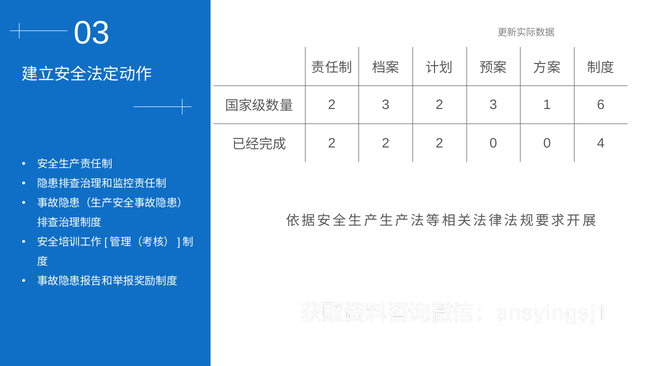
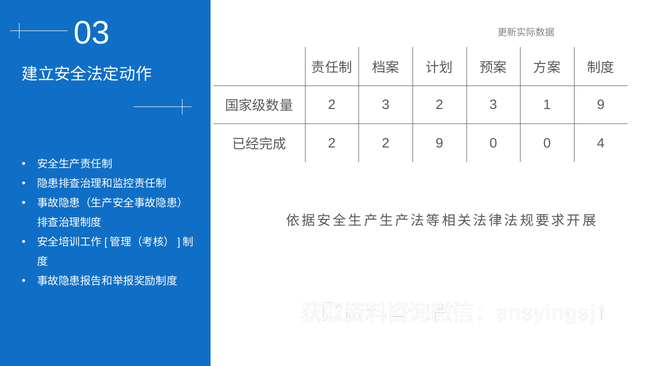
1 6: 6 -> 9 (601, 105)
2 2 2: 2 -> 9 (439, 143)
